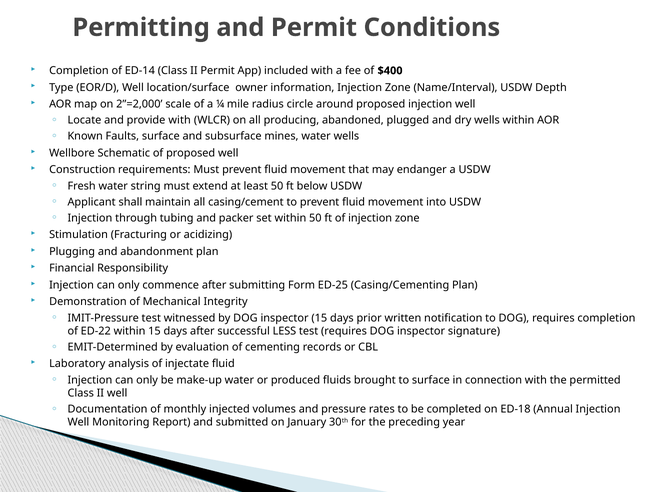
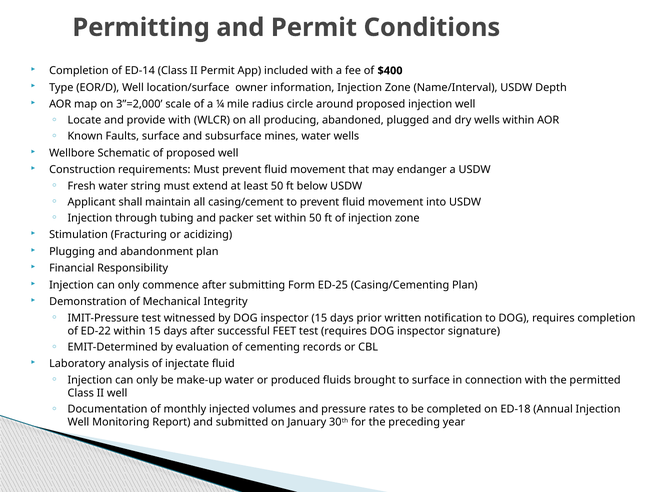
2”=2,000: 2”=2,000 -> 3”=2,000 (139, 104)
LESS: LESS -> FEET (284, 332)
